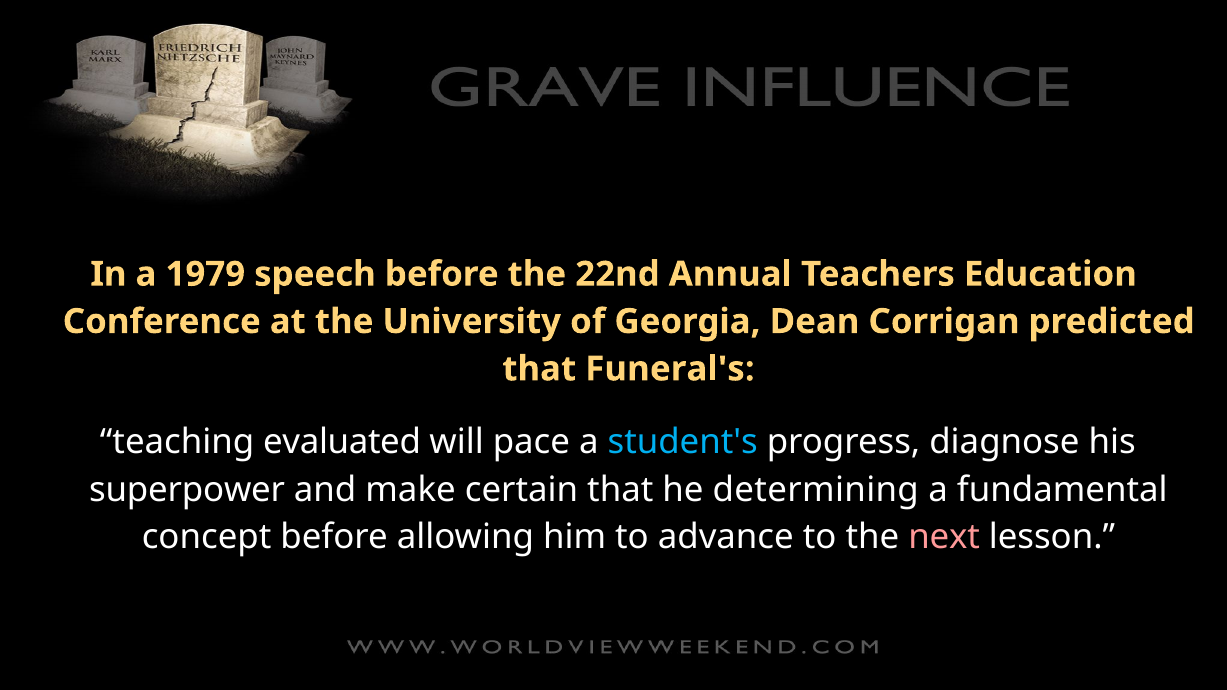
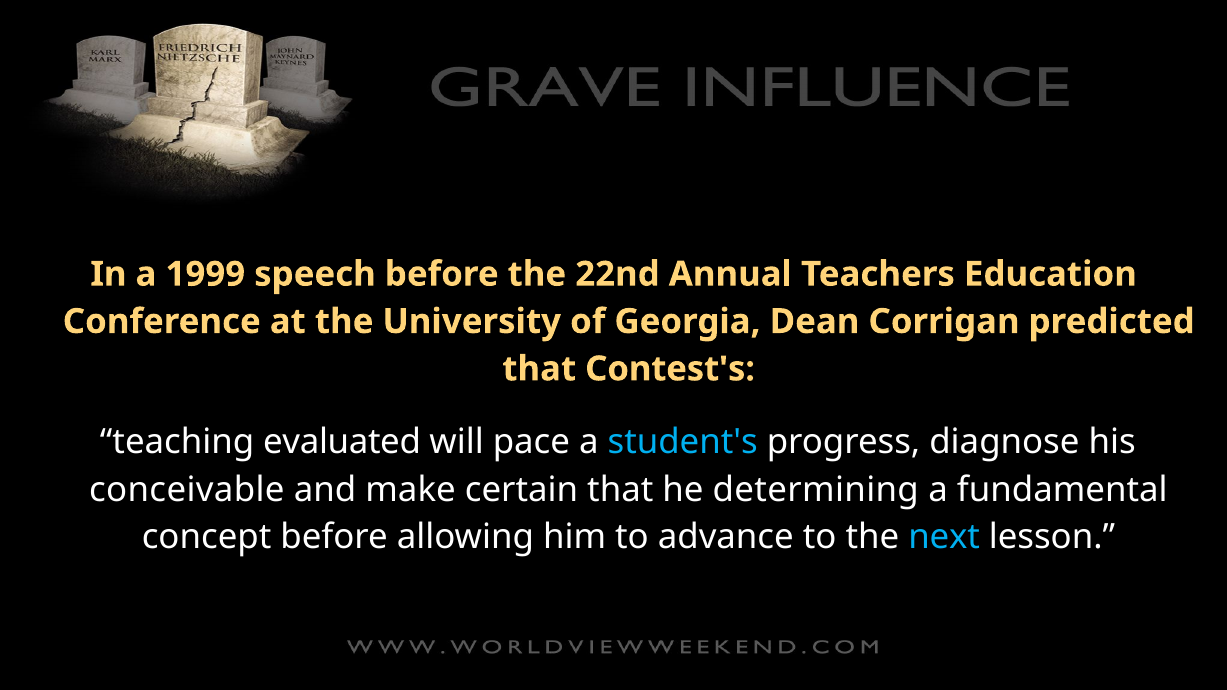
1979: 1979 -> 1999 (205, 274)
Funeral's: Funeral's -> Contest's (670, 369)
superpower: superpower -> conceivable (187, 490)
next colour: pink -> light blue (944, 537)
